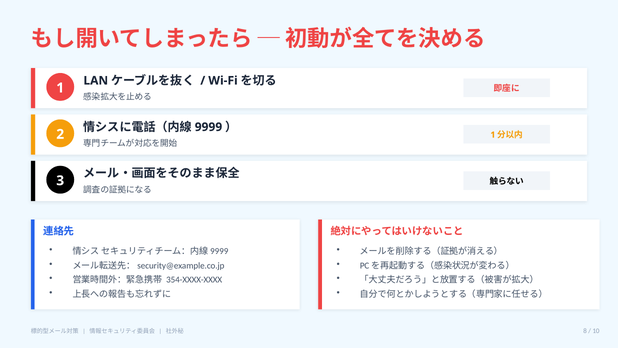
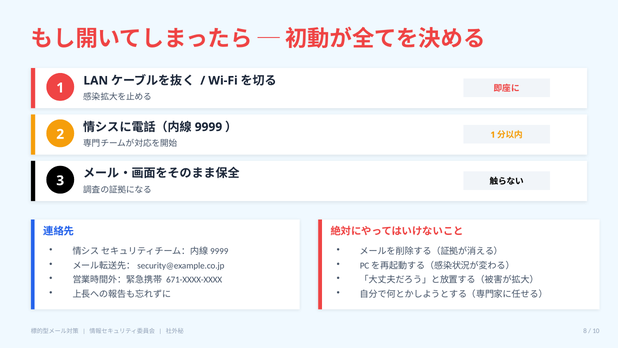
354-XXXX-XXXX: 354-XXXX-XXXX -> 671-XXXX-XXXX (194, 280)
